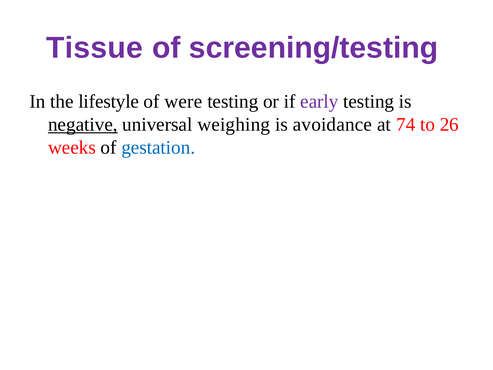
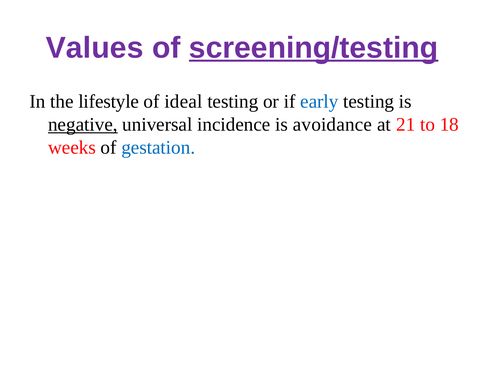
Tissue: Tissue -> Values (95, 48)
screening/testing underline: none -> present (314, 48)
were: were -> ideal (183, 102)
early colour: purple -> blue (319, 102)
weighing: weighing -> incidence (234, 125)
74: 74 -> 21 (406, 125)
26: 26 -> 18 (449, 125)
